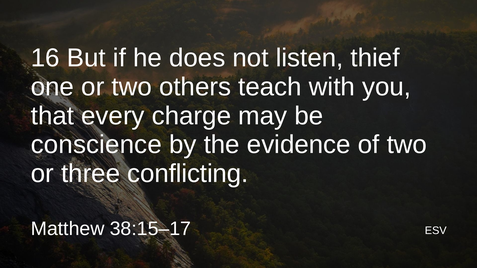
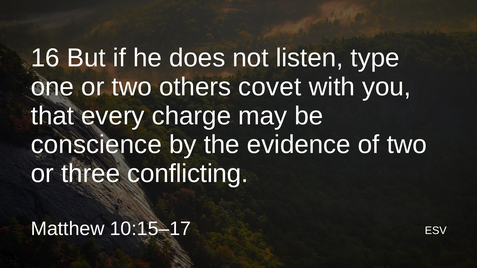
thief: thief -> type (375, 58)
teach: teach -> covet (270, 87)
38:15–17: 38:15–17 -> 10:15–17 (150, 229)
